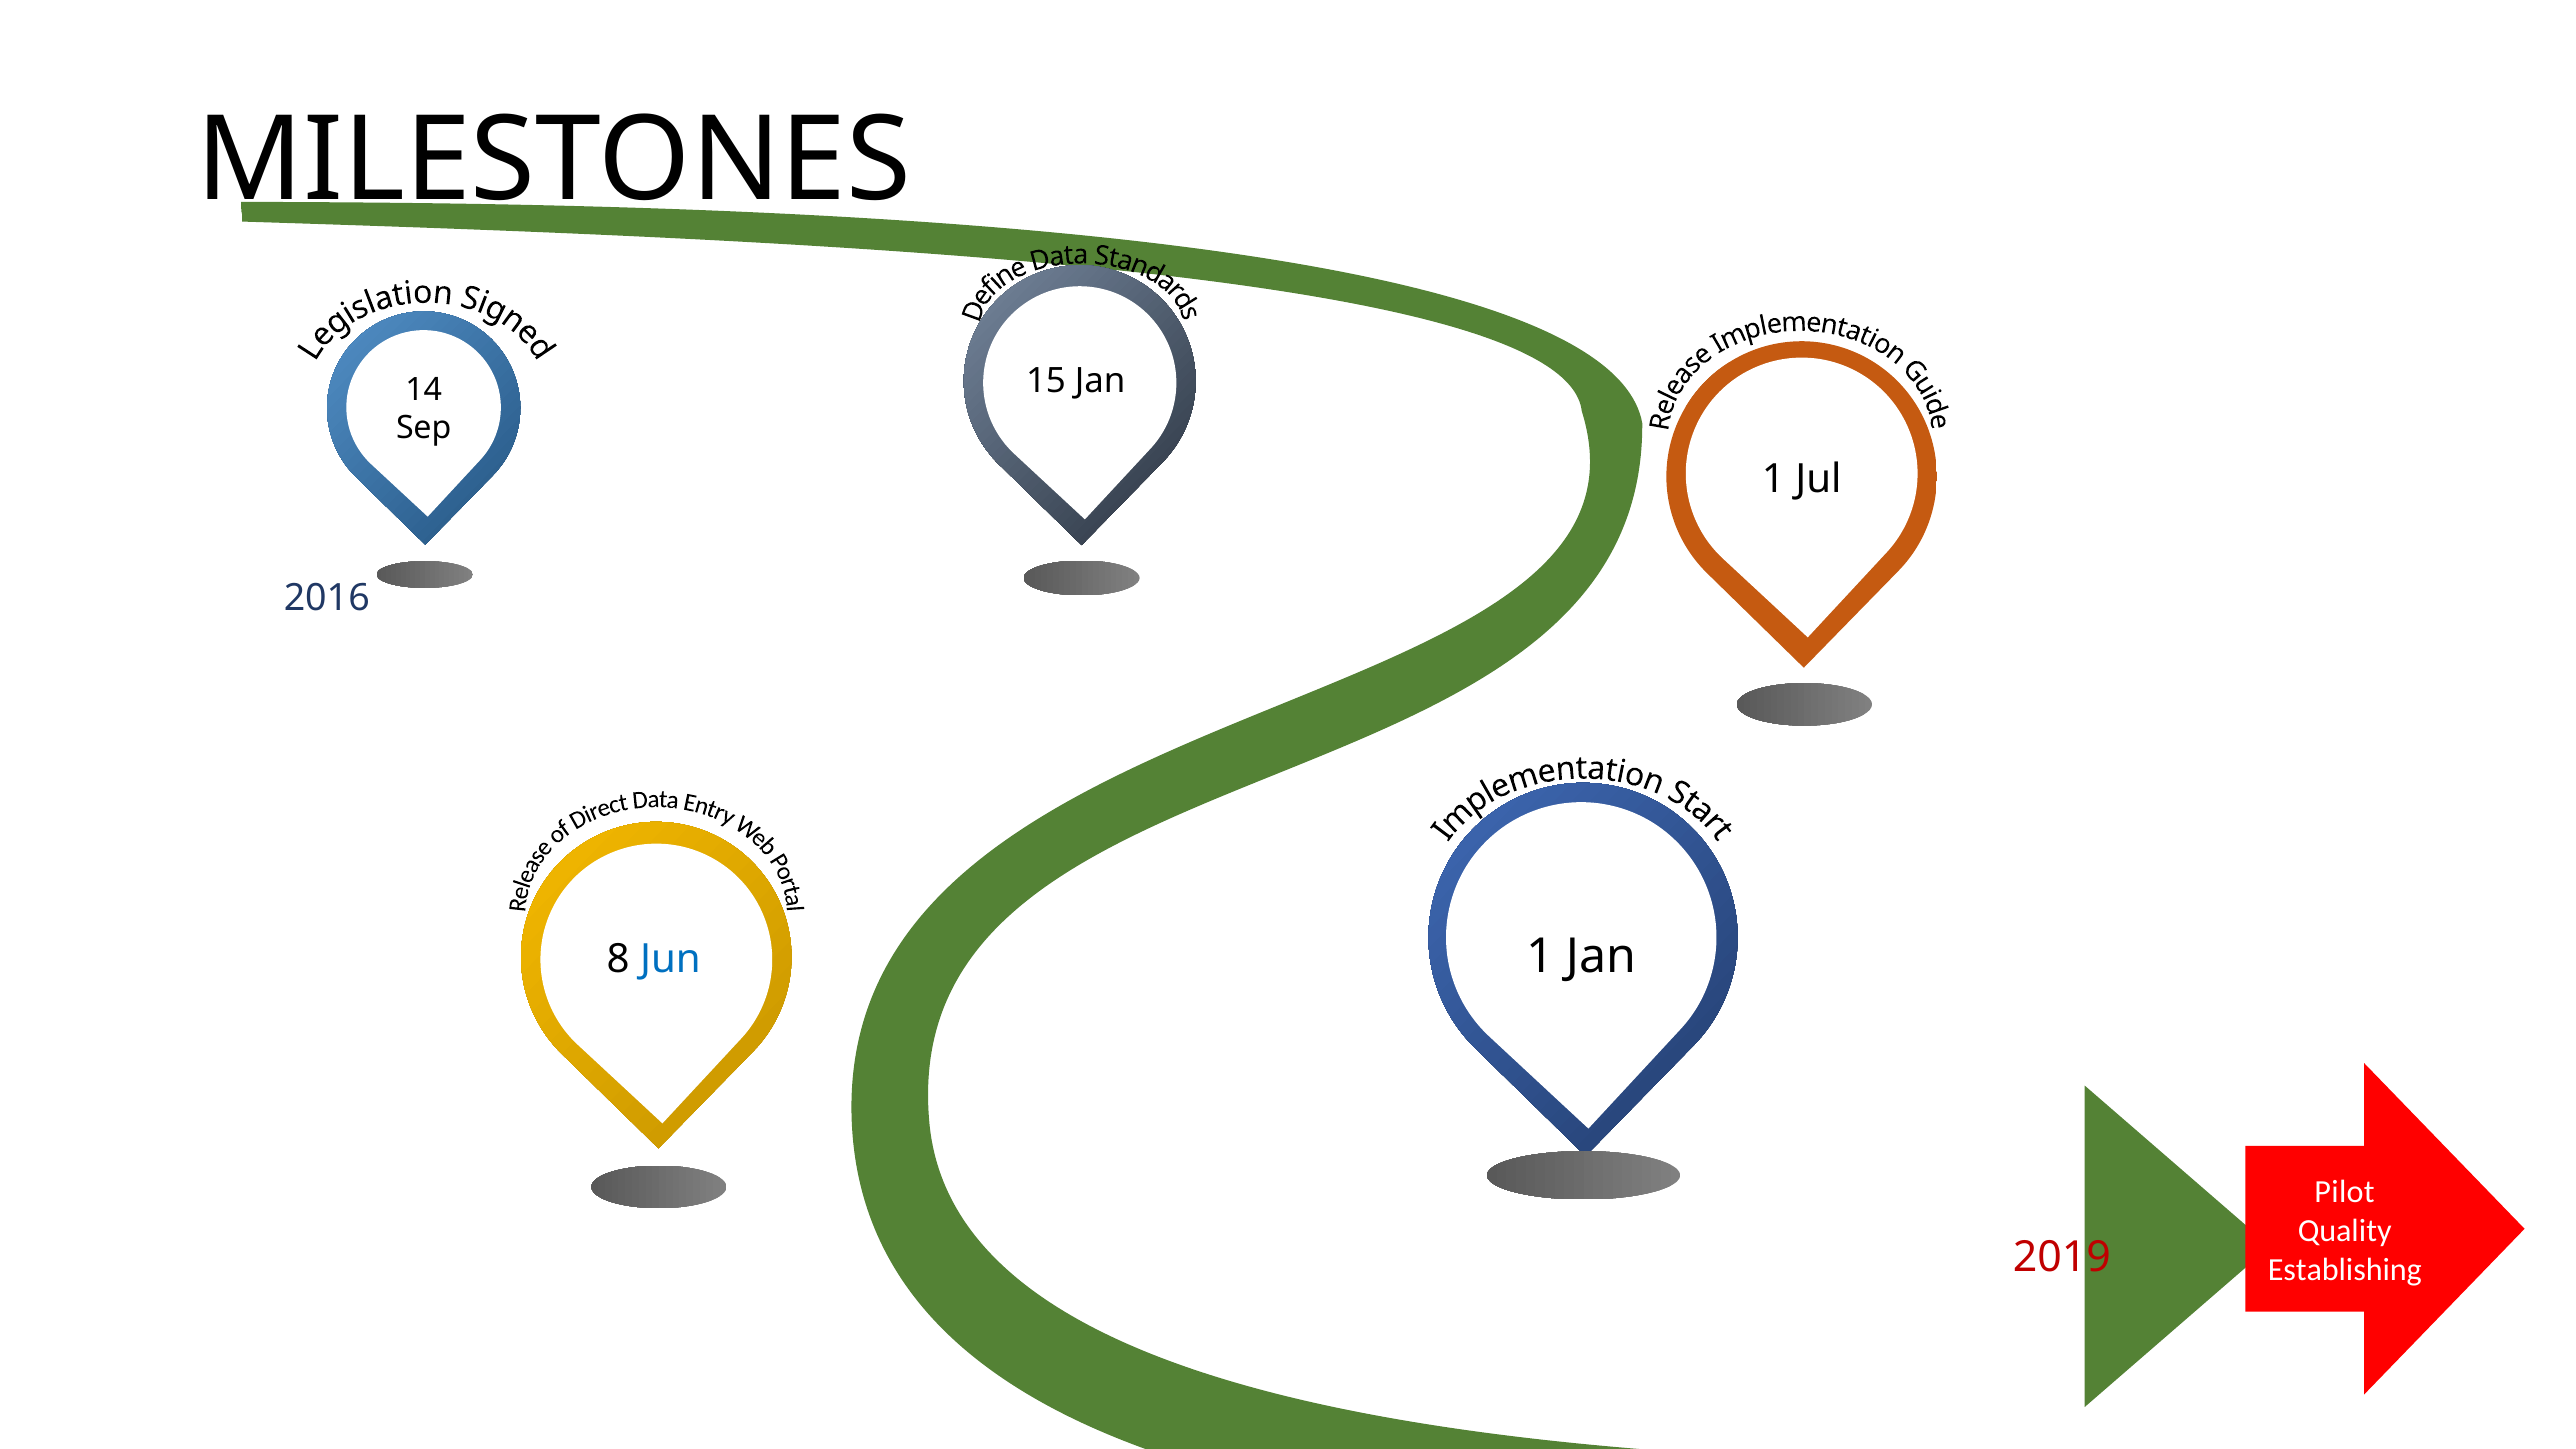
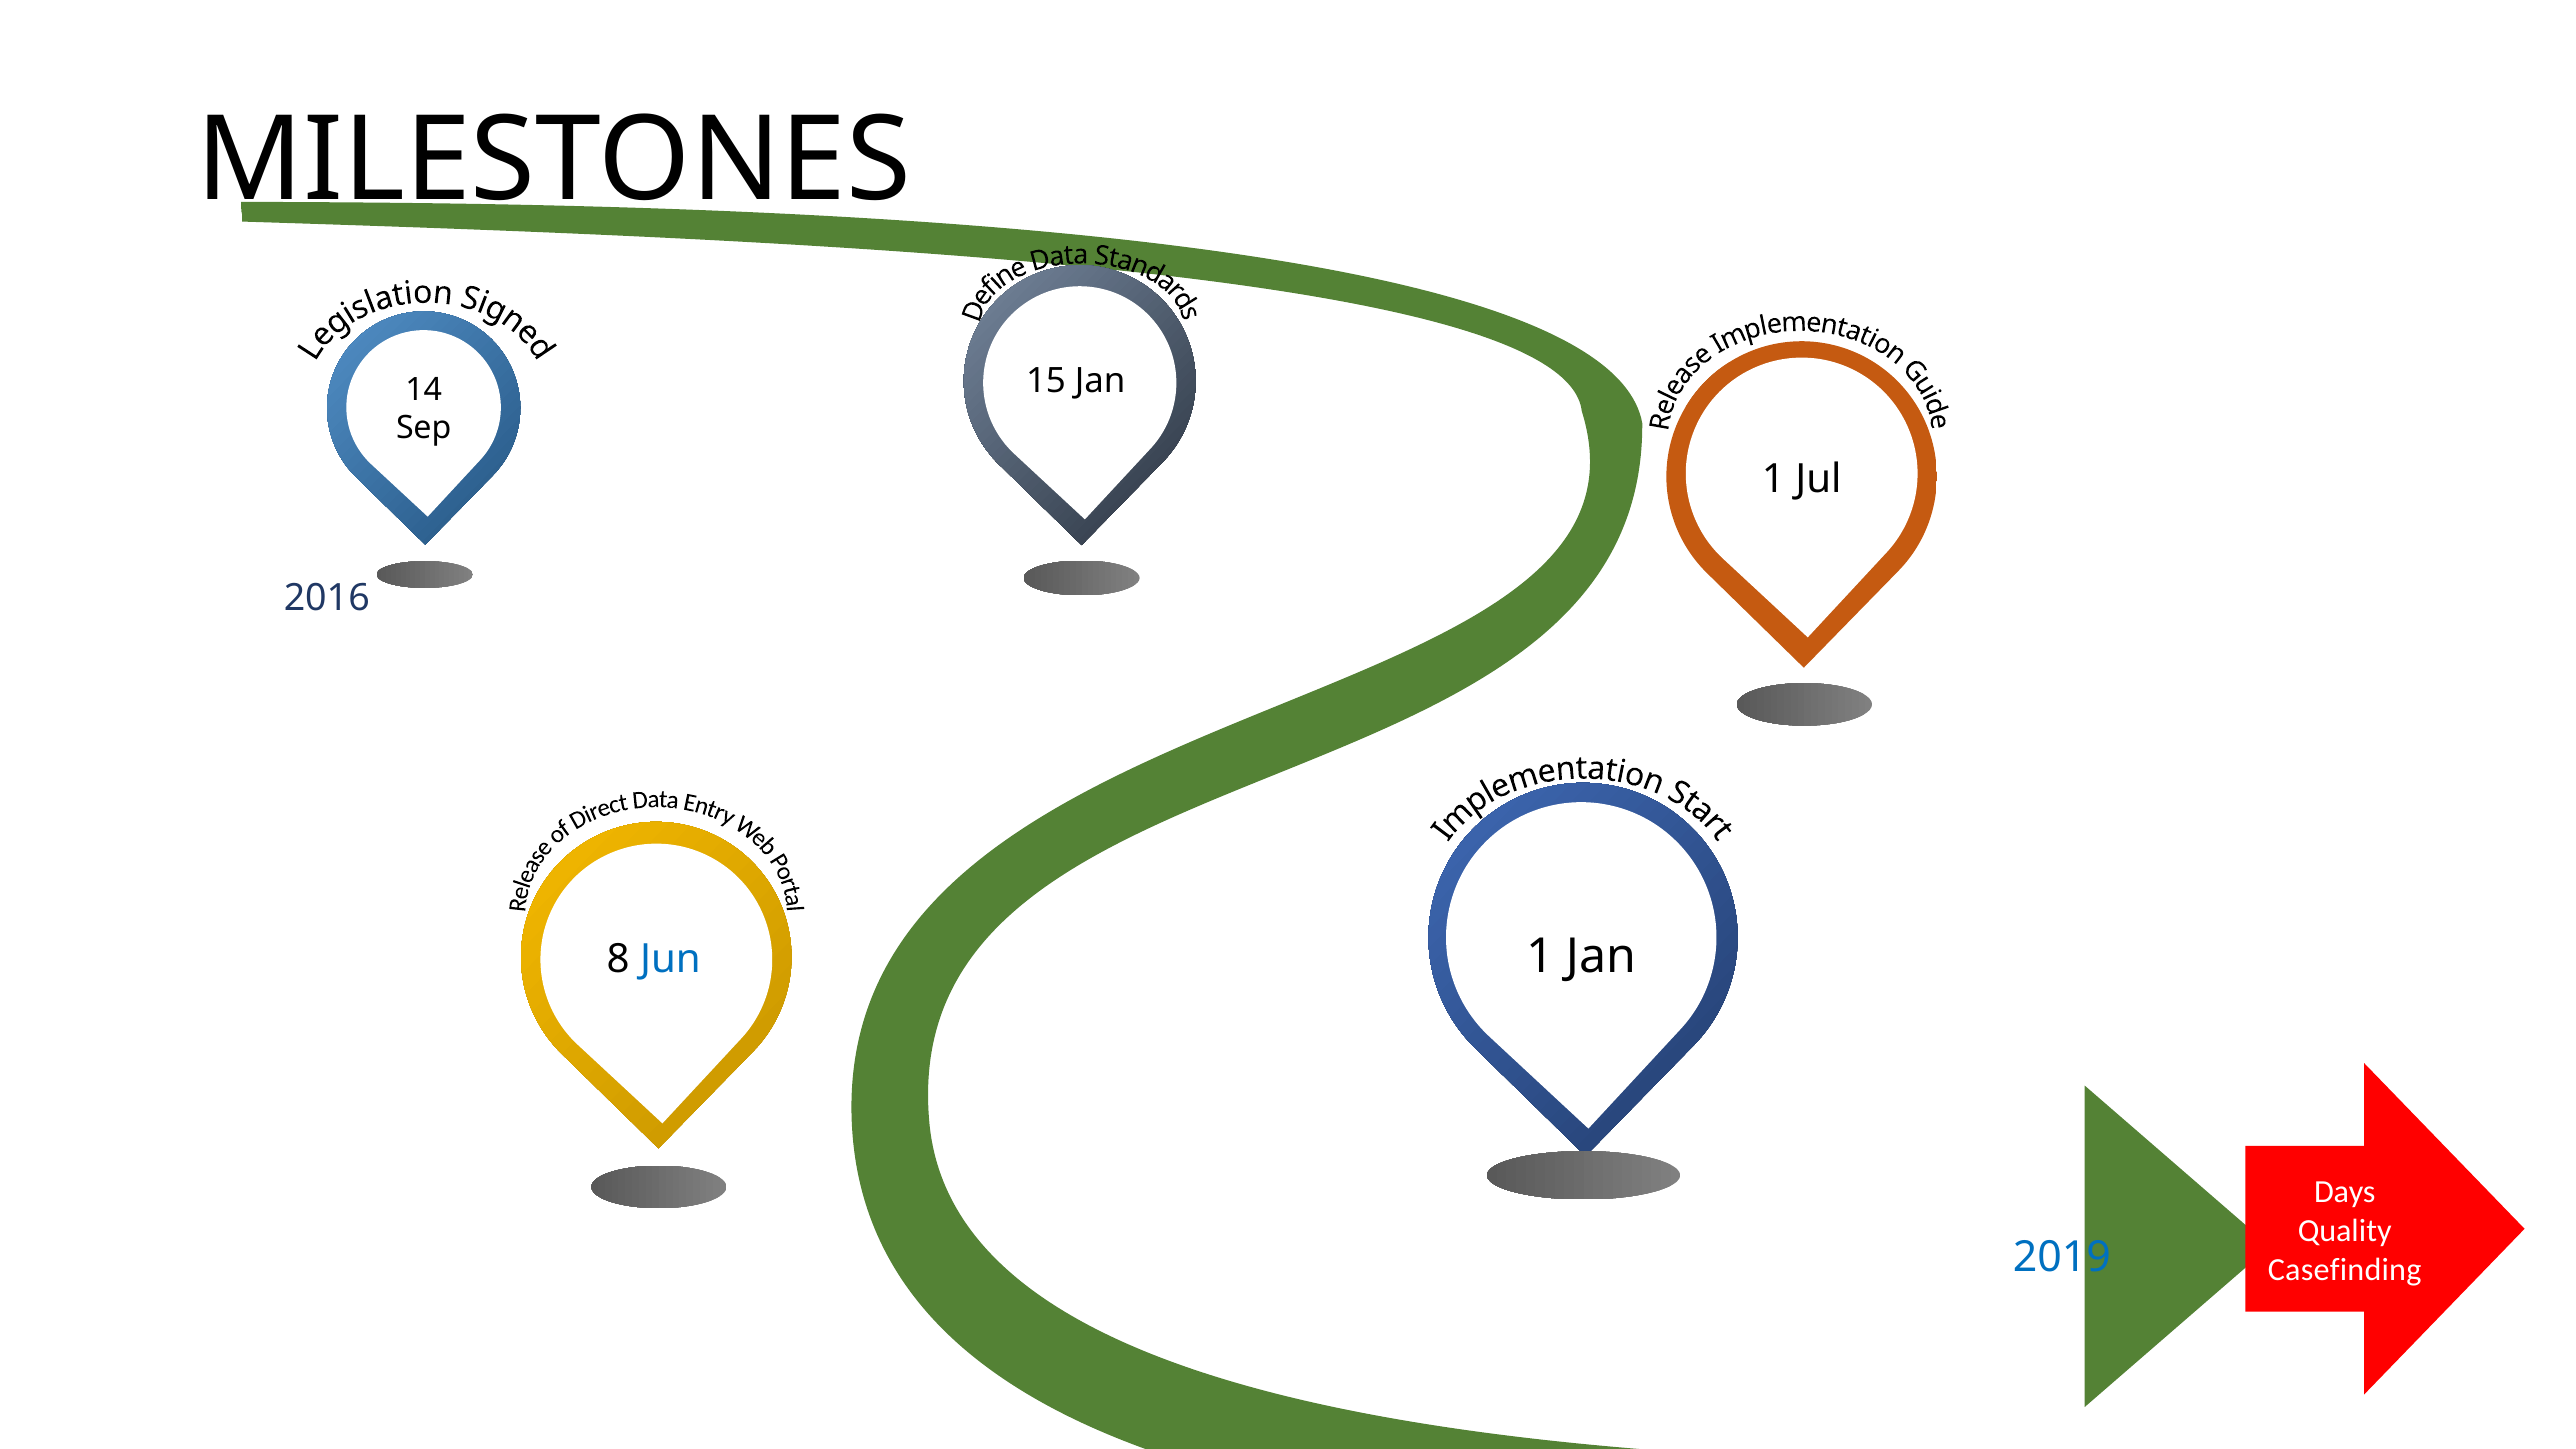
Pilot: Pilot -> Days (2345, 1192)
2019 colour: red -> blue (2062, 1257)
Establishing: Establishing -> Casefinding (2345, 1270)
